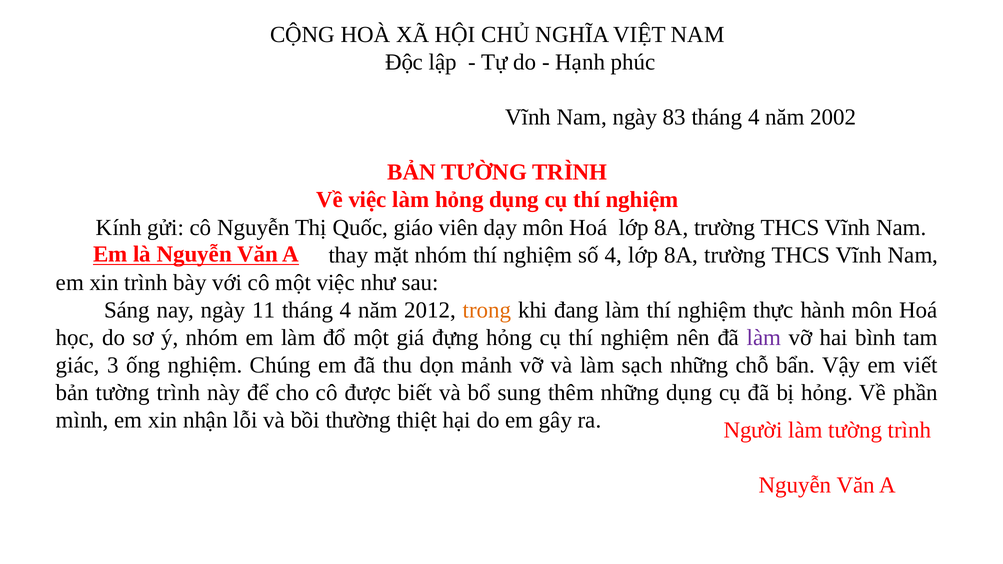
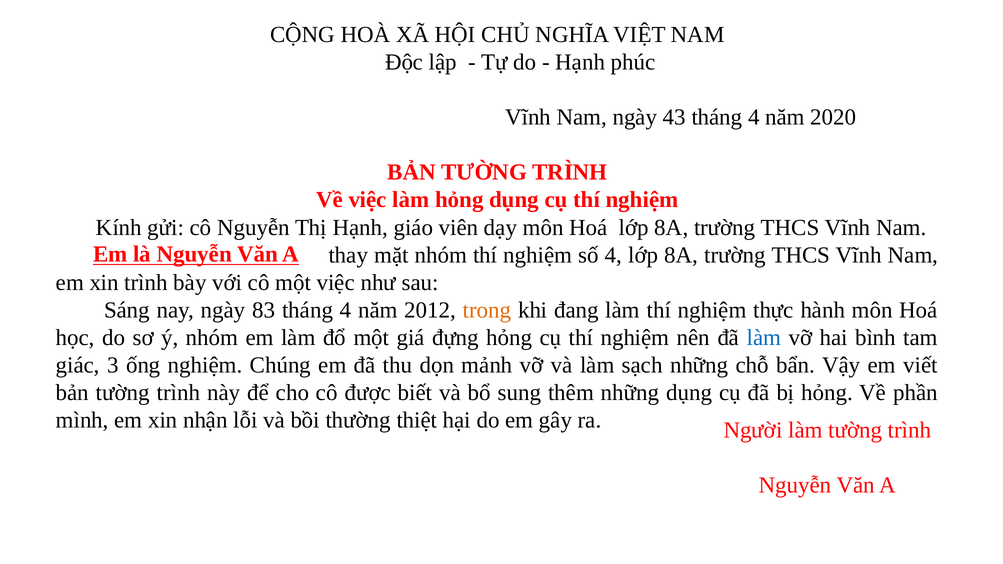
83: 83 -> 43 (674, 117)
2002: 2002 -> 2020 (833, 117)
Thị Quốc: Quốc -> Hạnh (360, 228)
11: 11 -> 83 (264, 310)
làm colour: purple -> blue (764, 338)
